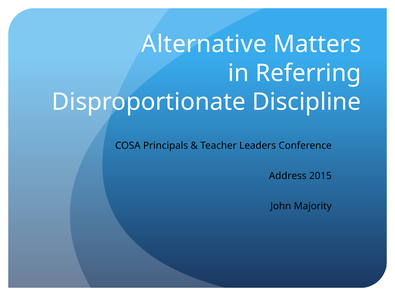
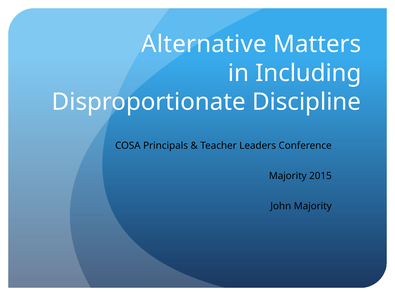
Referring: Referring -> Including (308, 73)
Address: Address -> Majority (288, 176)
